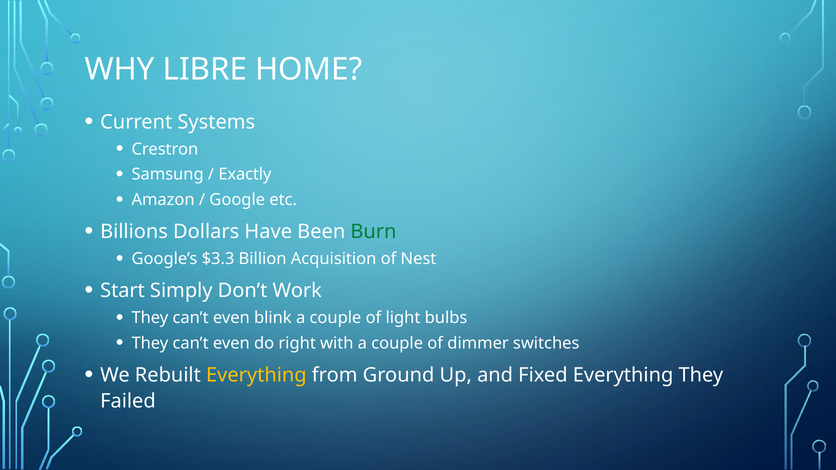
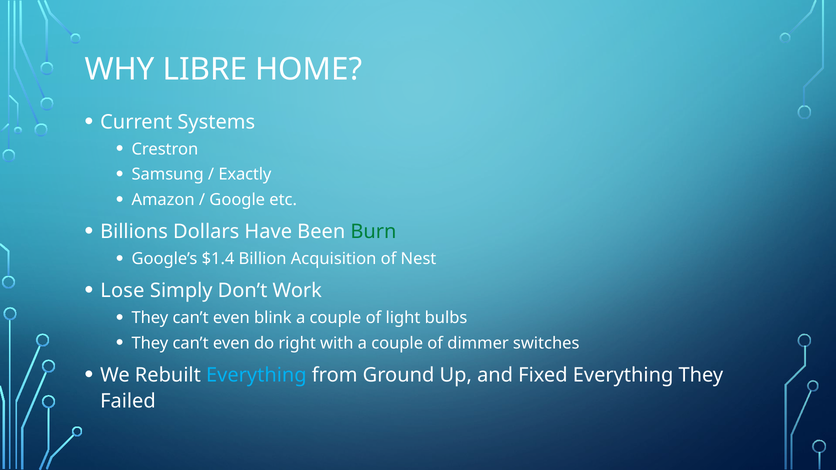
$3.3: $3.3 -> $1.4 (218, 259)
Start: Start -> Lose (122, 291)
Everything colour: yellow -> light blue (256, 375)
